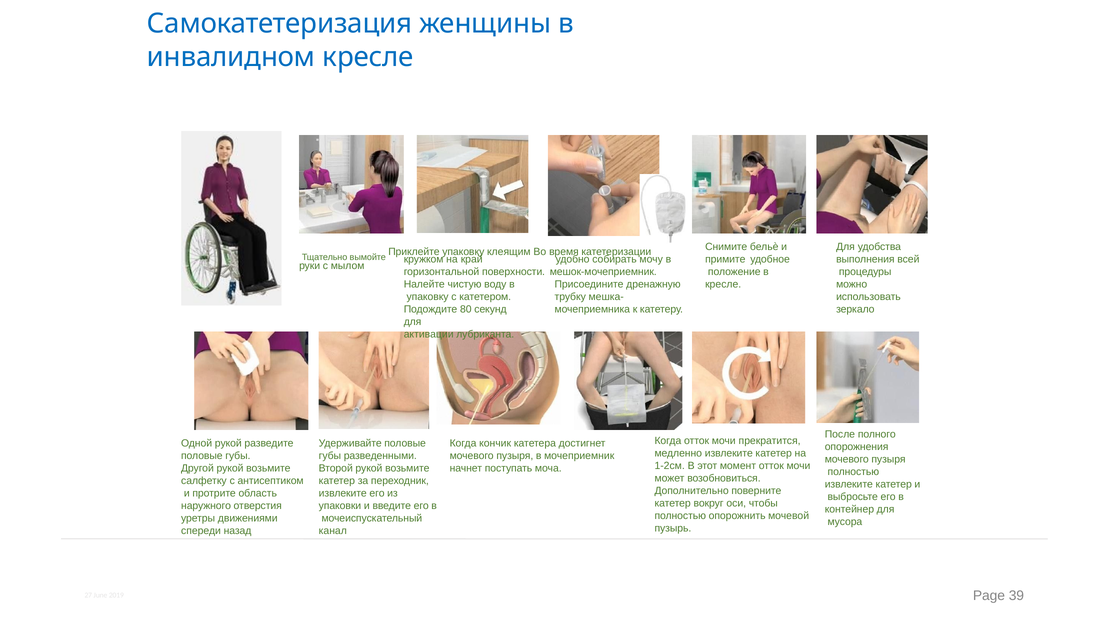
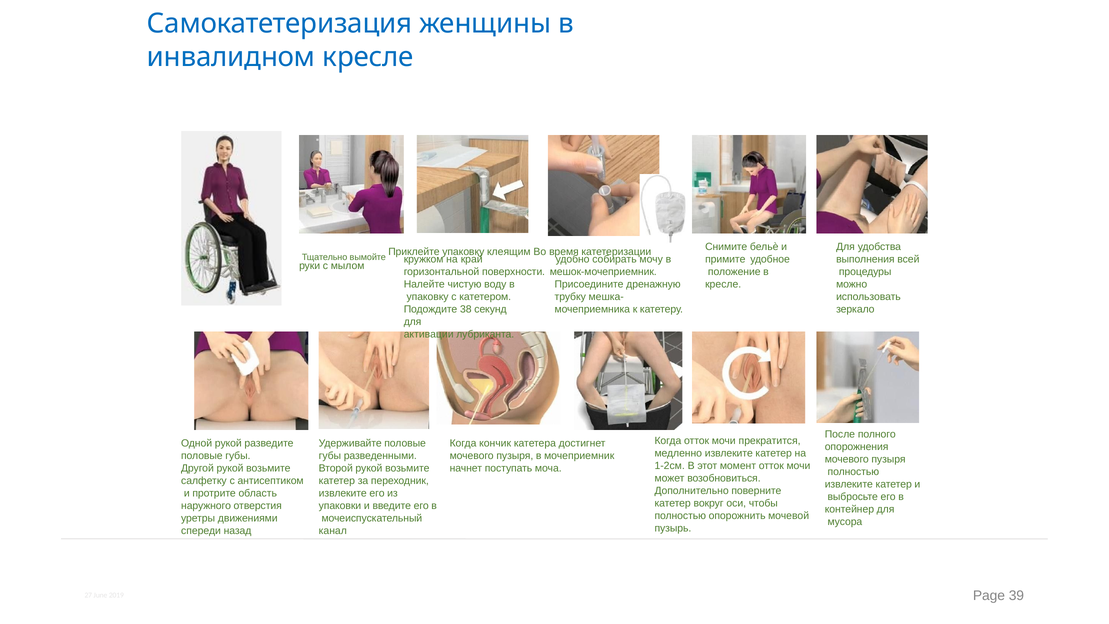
80: 80 -> 38 (466, 309)
